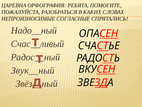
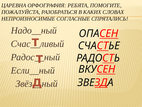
Звук__ный: Звук__ный -> Если__ный (33, 70)
